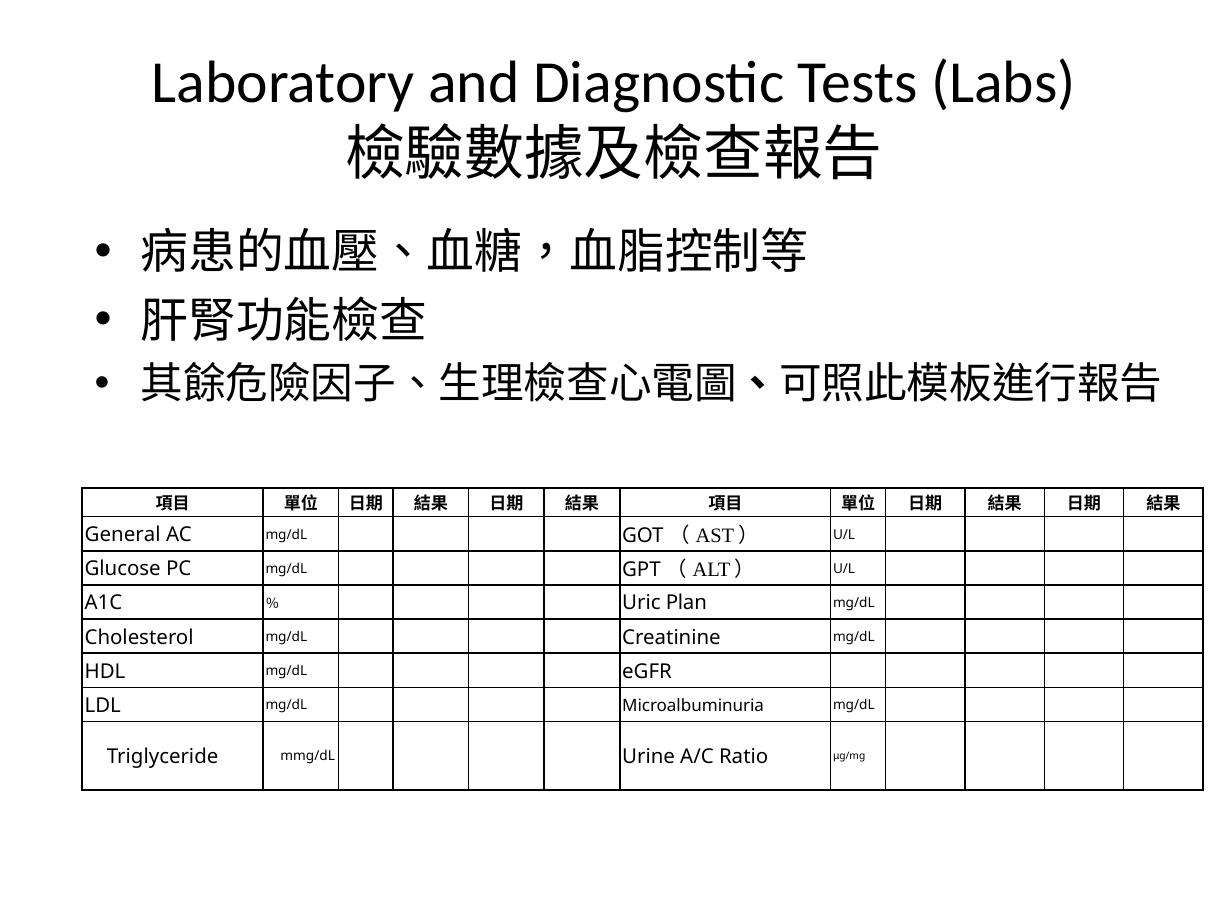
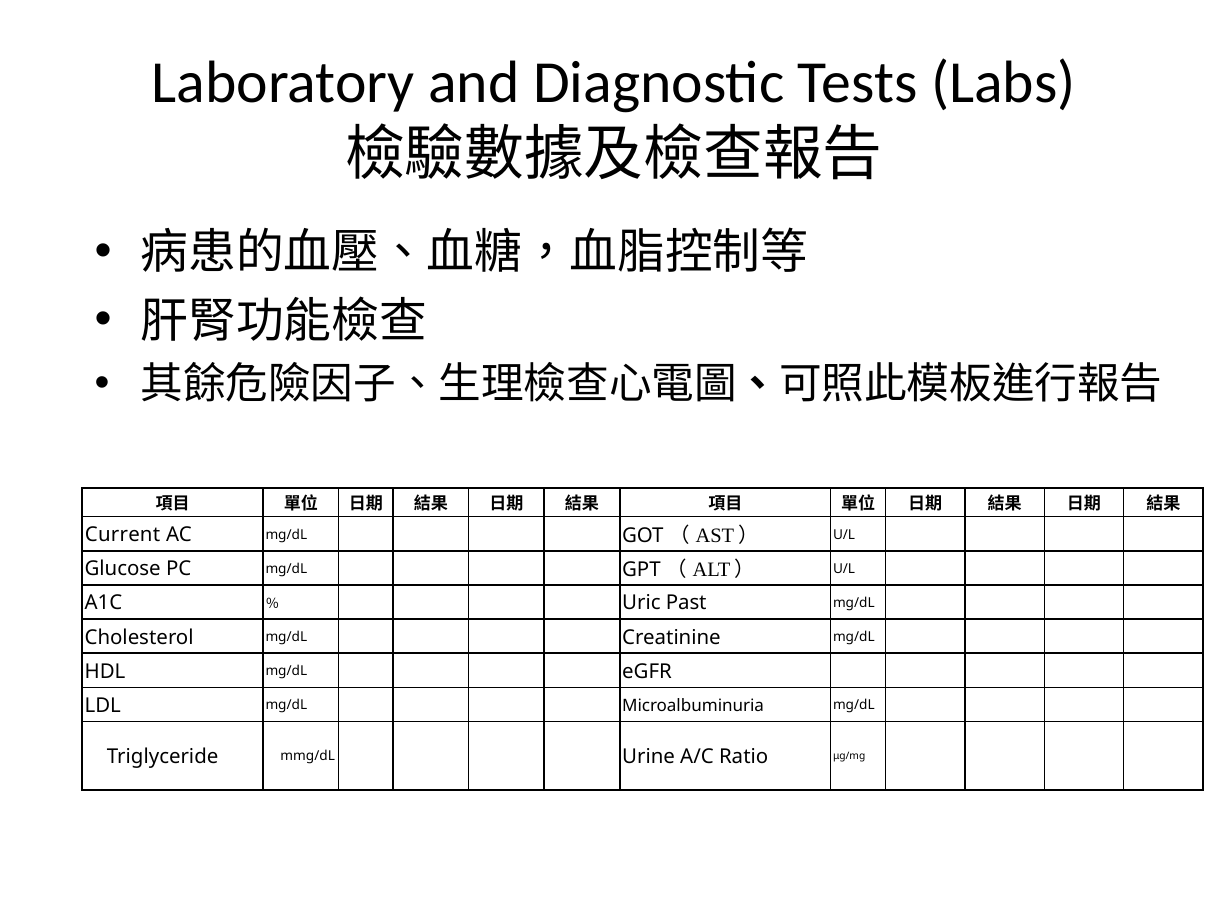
General: General -> Current (123, 535)
Plan: Plan -> Past (686, 603)
